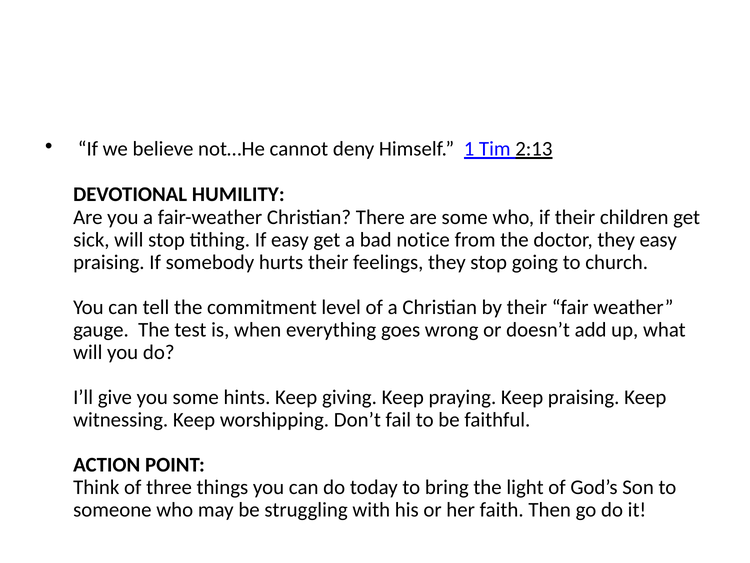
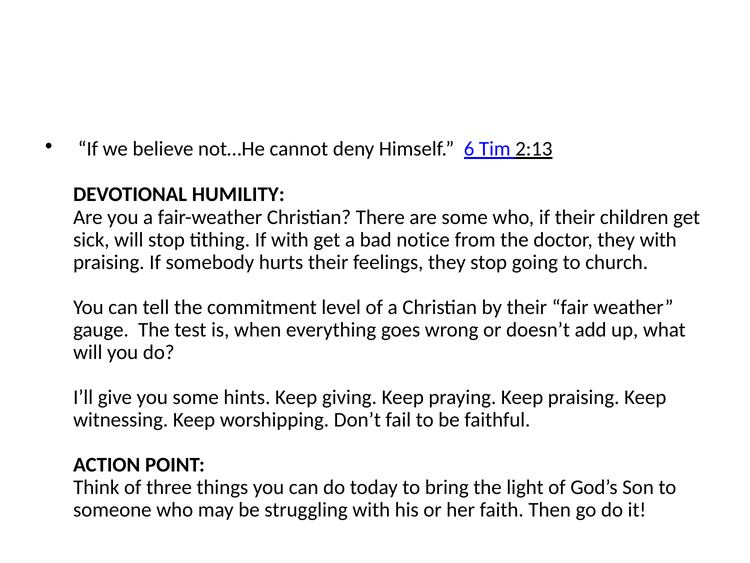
1: 1 -> 6 (469, 149)
If easy: easy -> with (290, 239)
they easy: easy -> with (658, 239)
